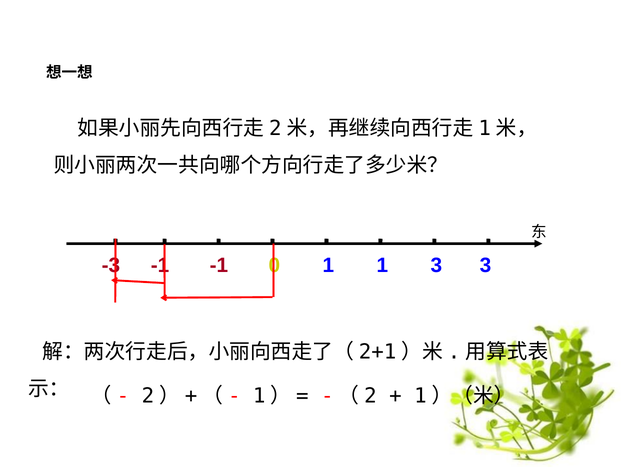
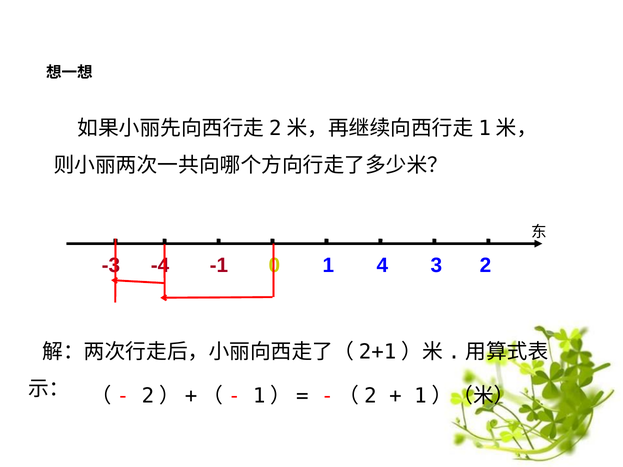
-1: -1 -> -4 (160, 266)
1 1: 1 -> 4 (382, 266)
3 3: 3 -> 2 (485, 266)
